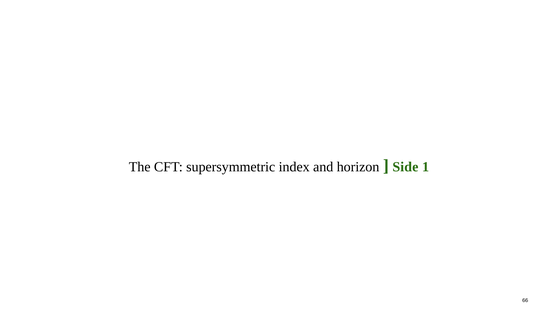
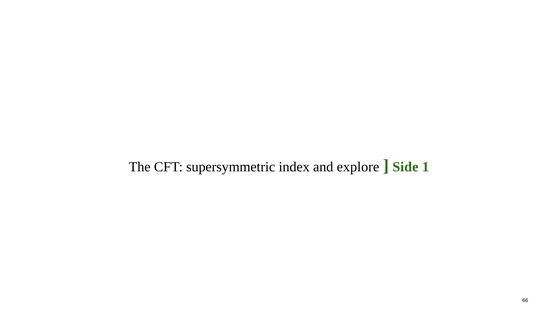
horizon: horizon -> explore (358, 167)
